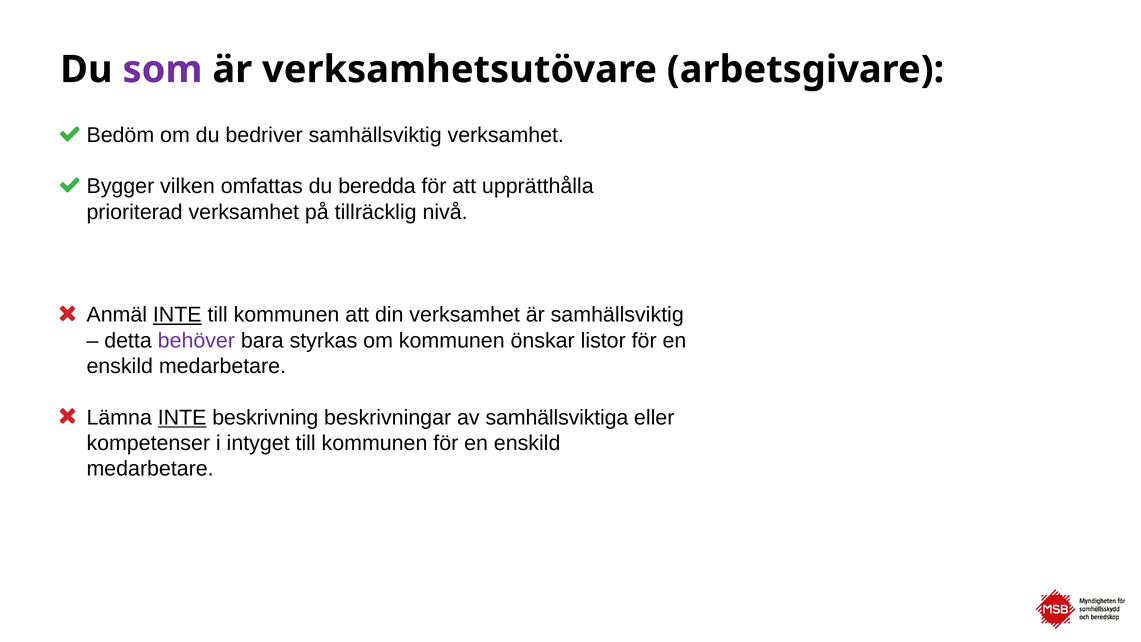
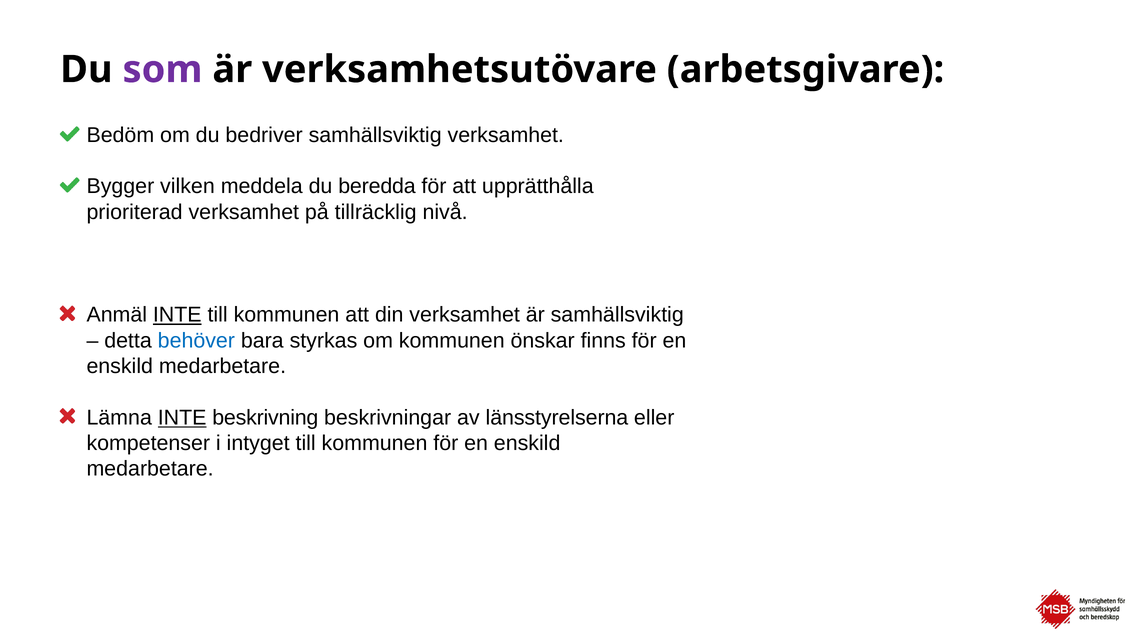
omfattas: omfattas -> meddela (262, 186)
behöver colour: purple -> blue (196, 340)
listor: listor -> finns (603, 340)
samhällsviktiga: samhällsviktiga -> länsstyrelserna (557, 417)
